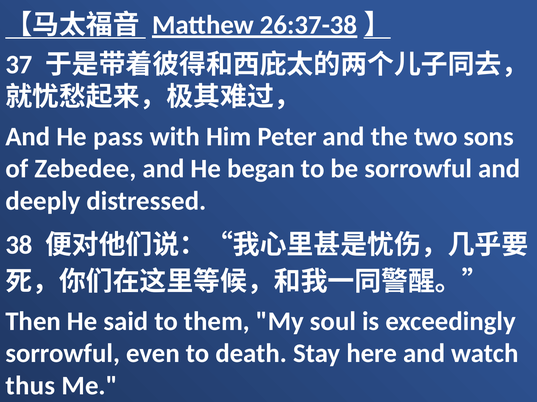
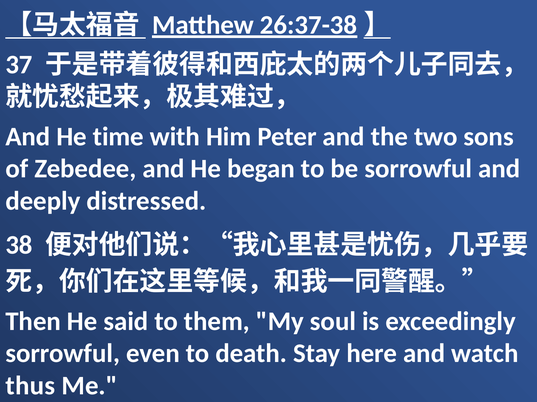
pass: pass -> time (118, 137)
